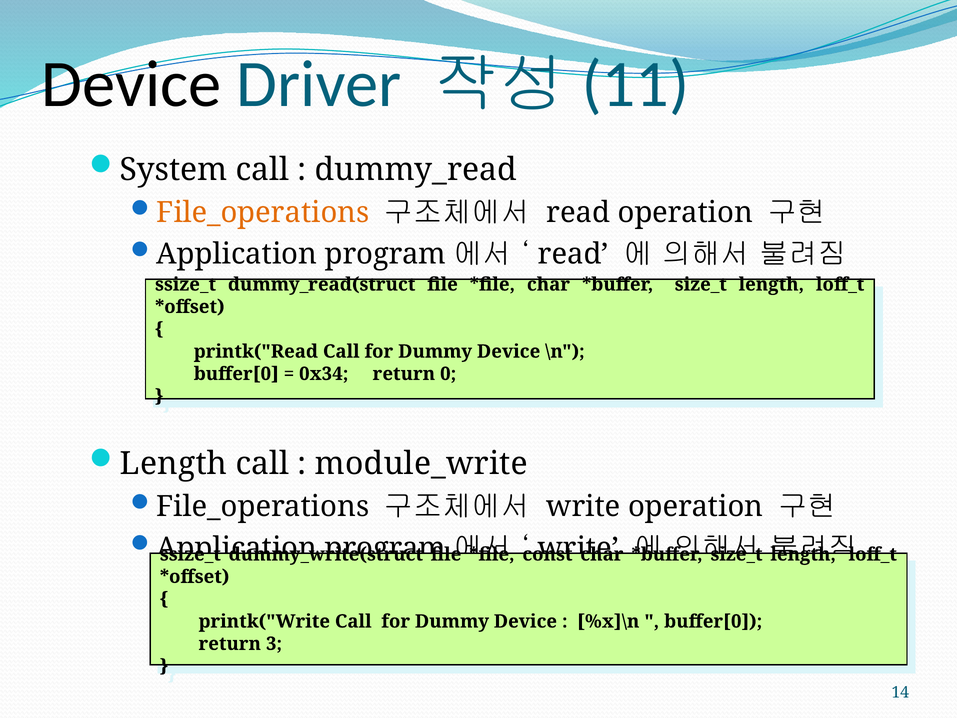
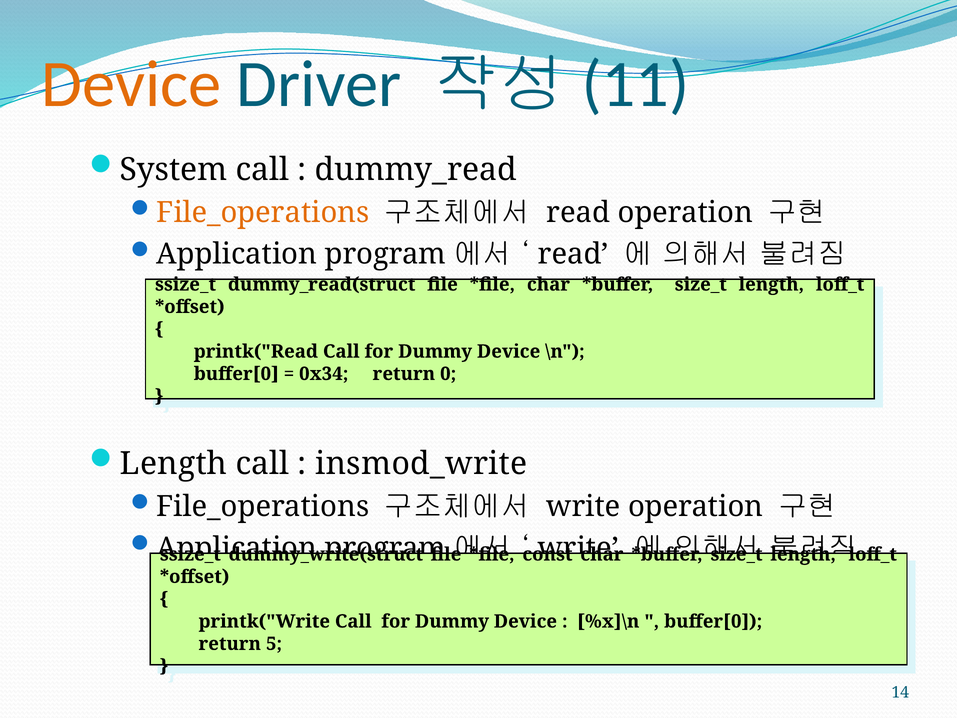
Device colour: black -> orange (131, 84)
module_write: module_write -> insmod_write (421, 464)
3: 3 -> 5 (274, 644)
